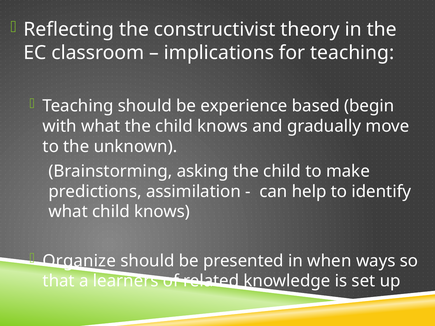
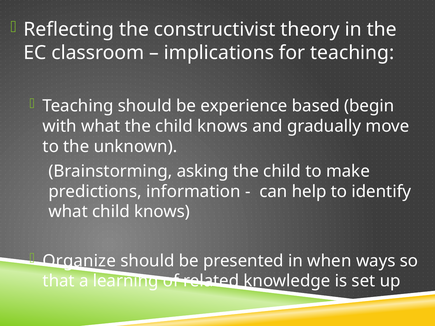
assimilation: assimilation -> information (193, 192)
learners: learners -> learning (126, 281)
